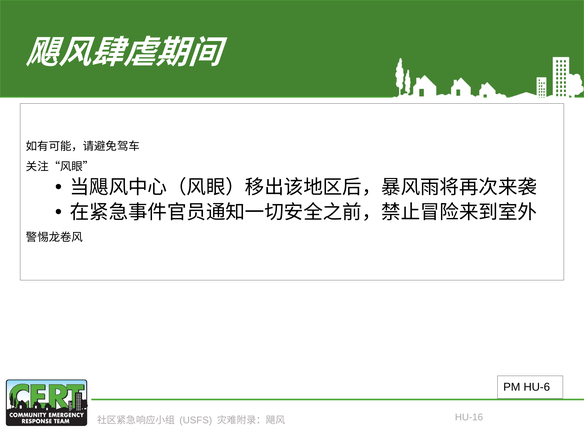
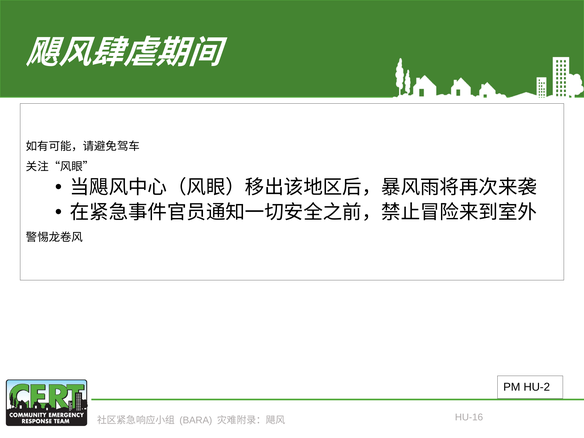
HU-6: HU-6 -> HU-2 (537, 387)
USFS: USFS -> BARA (196, 420)
